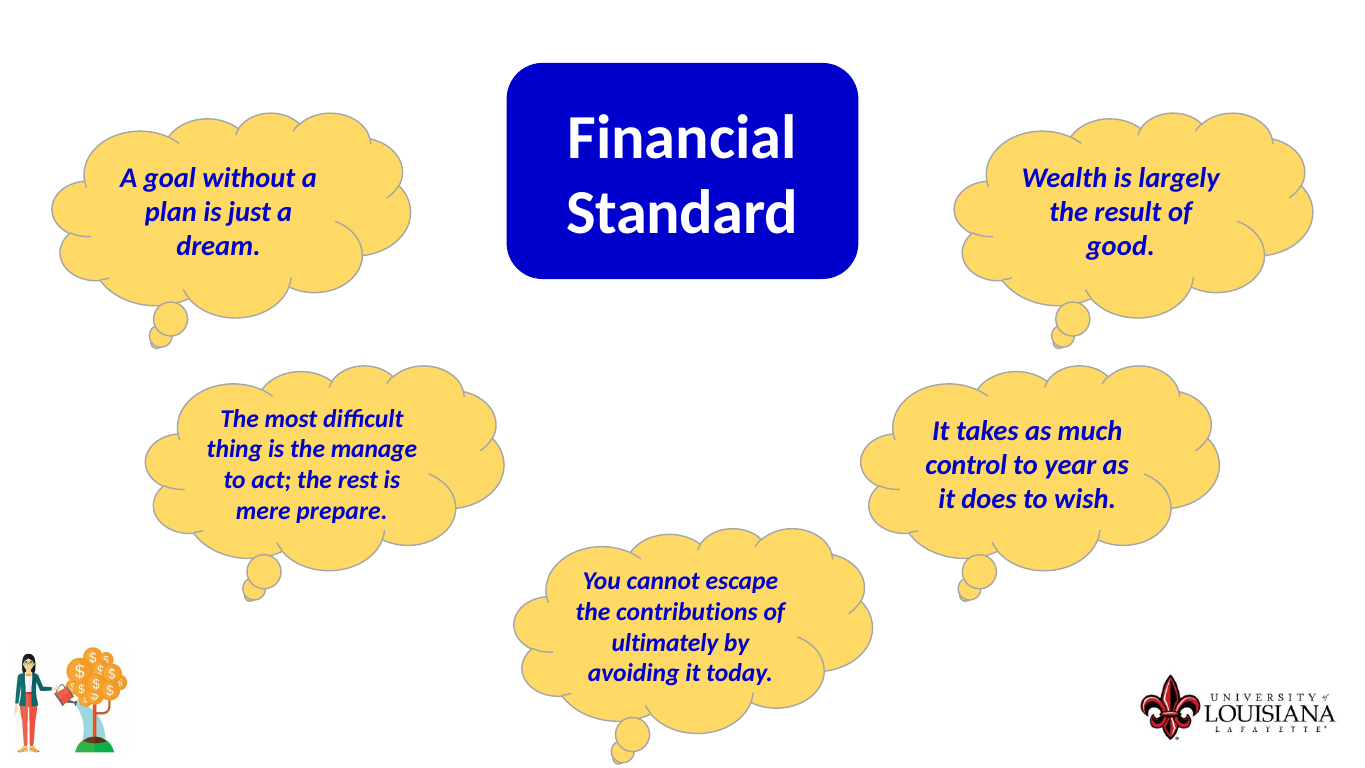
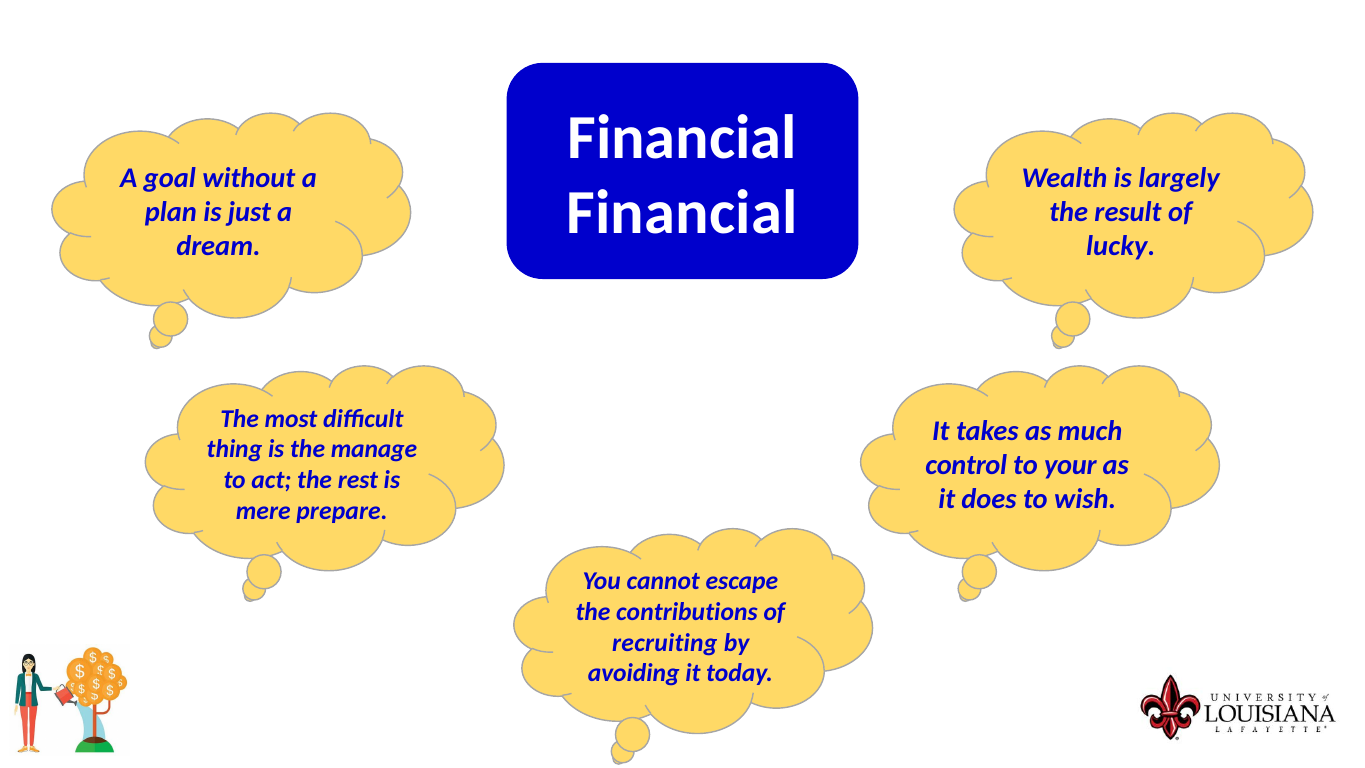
Standard: Standard -> Financial (682, 213)
good: good -> lucky (1121, 246)
year: year -> your (1070, 465)
ultimately: ultimately -> recruiting (665, 643)
